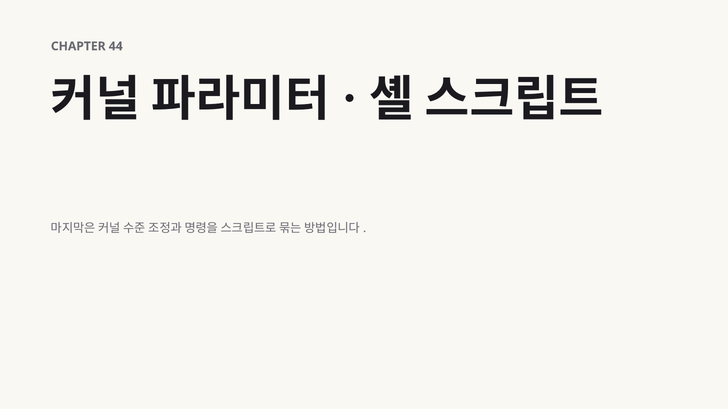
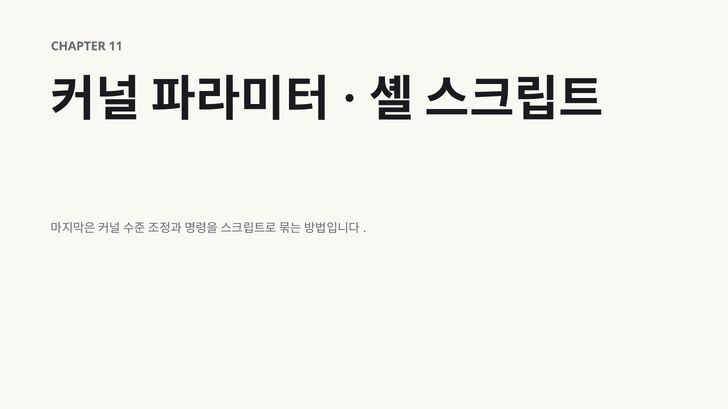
44: 44 -> 11 (116, 46)
